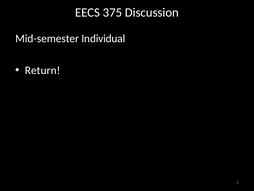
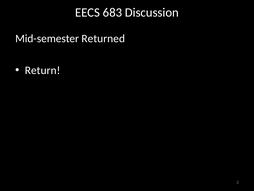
375: 375 -> 683 (112, 13)
Individual: Individual -> Returned (103, 38)
